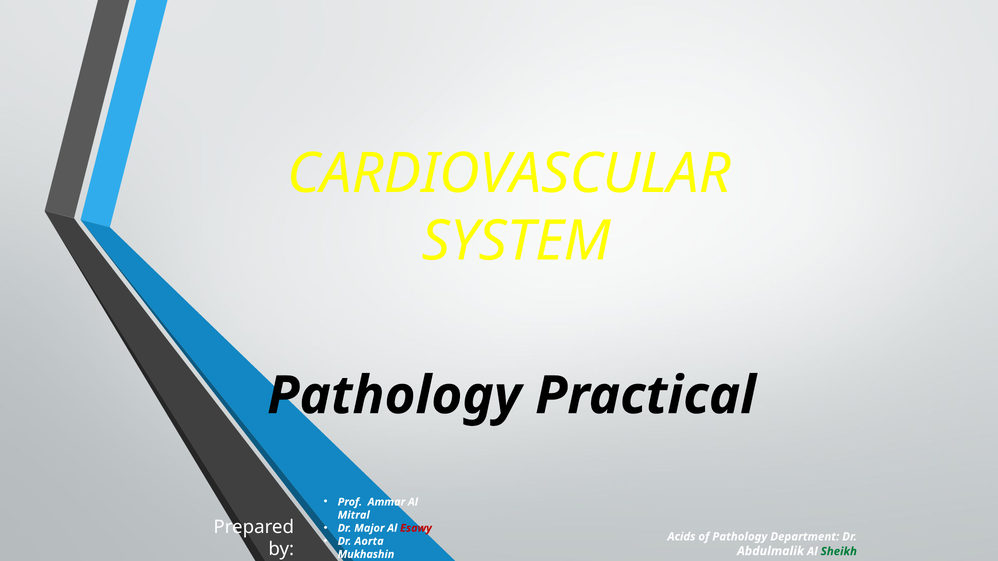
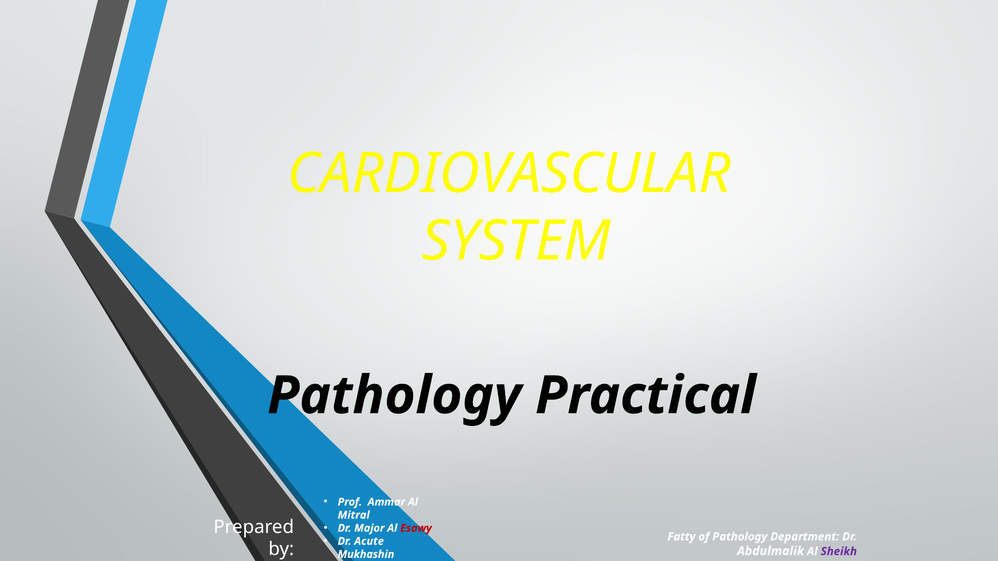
Acids: Acids -> Fatty (681, 537)
Aorta: Aorta -> Acute (369, 542)
Sheikh colour: green -> purple (839, 552)
